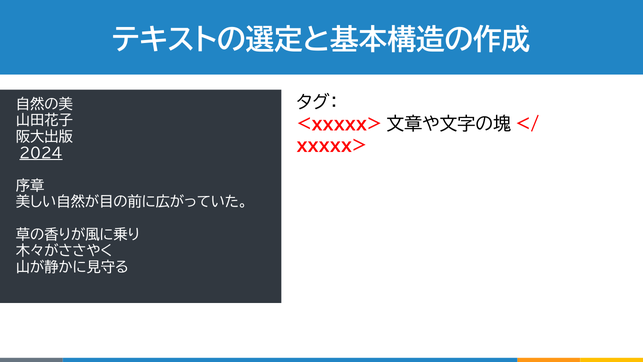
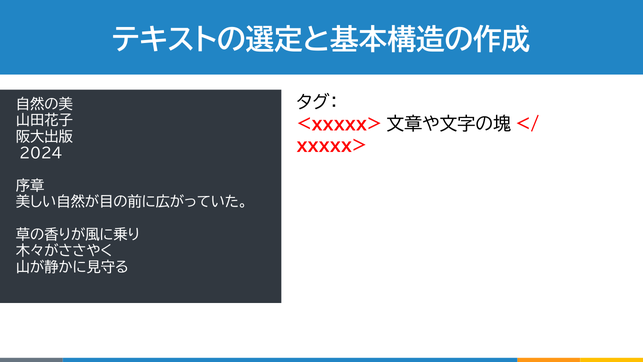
2024 underline: present -> none (41, 153)
